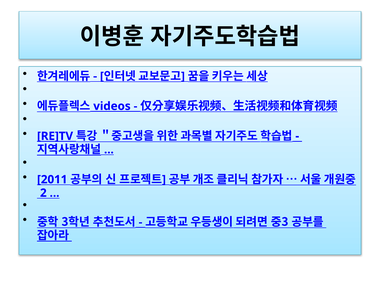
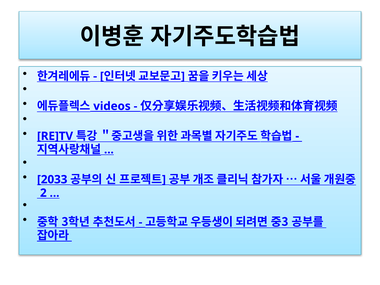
2011: 2011 -> 2033 (52, 180)
